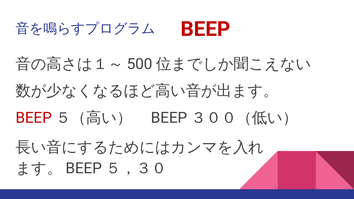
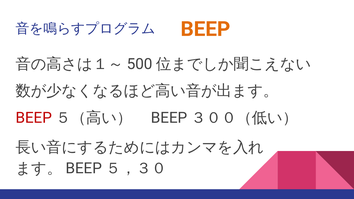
BEEP colour: red -> orange (205, 29)
